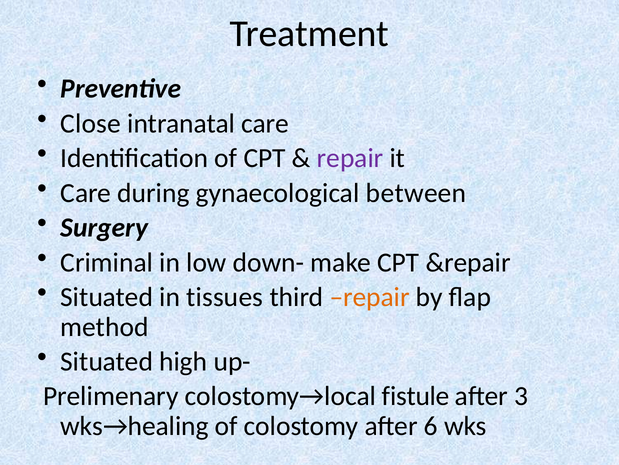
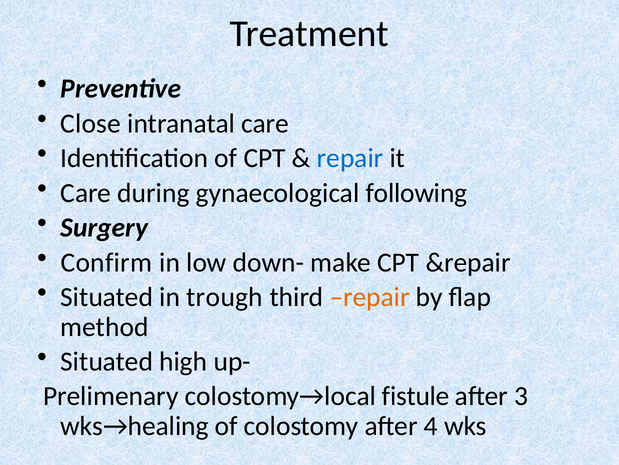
repair colour: purple -> blue (350, 158)
between: between -> following (416, 193)
Criminal: Criminal -> Confirm (107, 262)
tissues: tissues -> trough (225, 297)
6: 6 -> 4 (431, 425)
